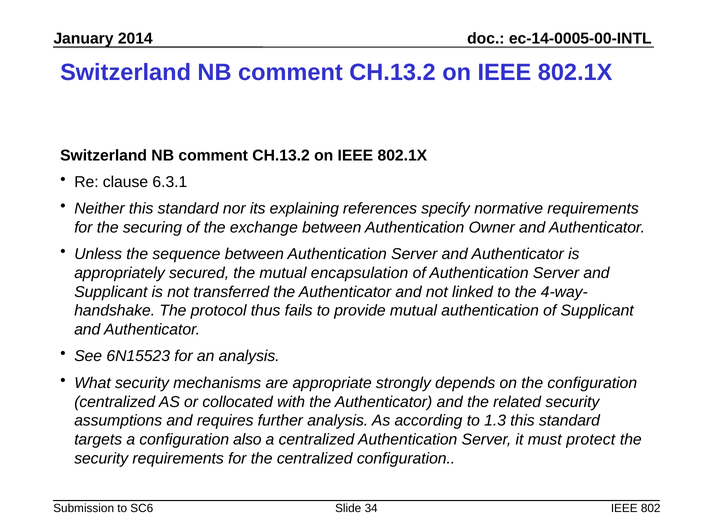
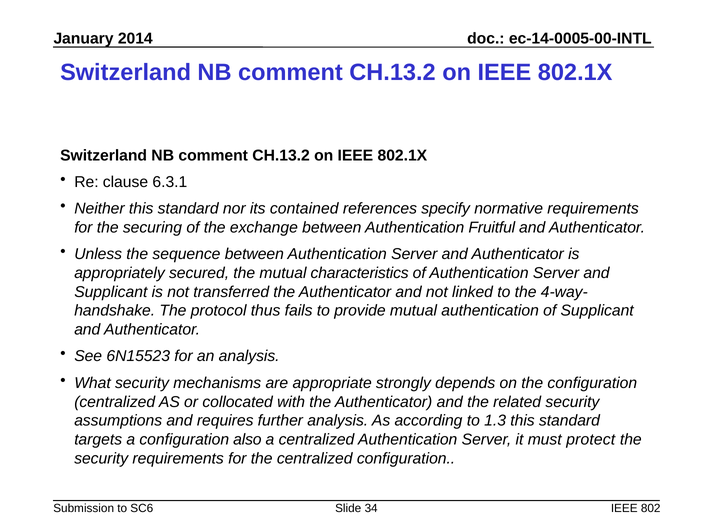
explaining: explaining -> contained (304, 209)
Owner: Owner -> Fruitful (492, 228)
encapsulation: encapsulation -> characteristics (360, 273)
